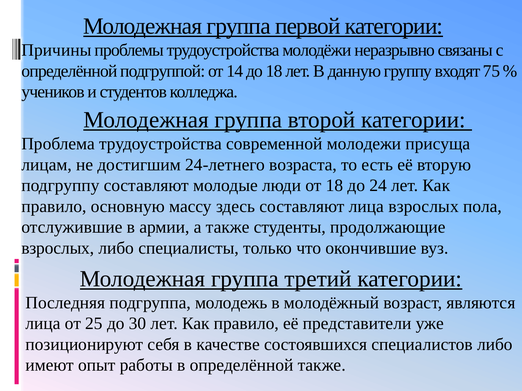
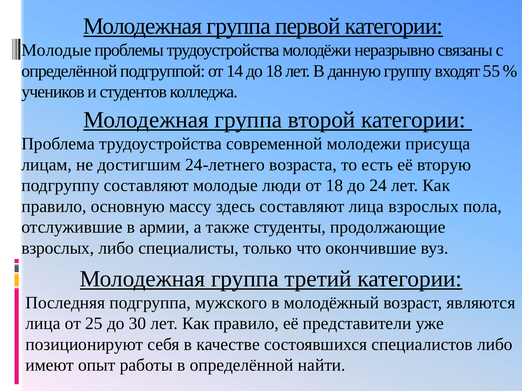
Причины: Причины -> Молодые (57, 50)
75: 75 -> 55 (492, 71)
молодежь: молодежь -> мужского (231, 303)
определённой также: также -> найти (322, 366)
